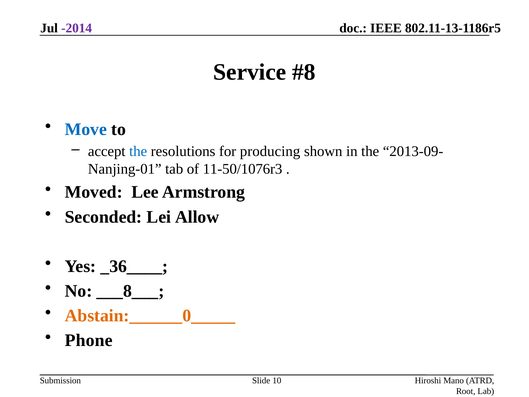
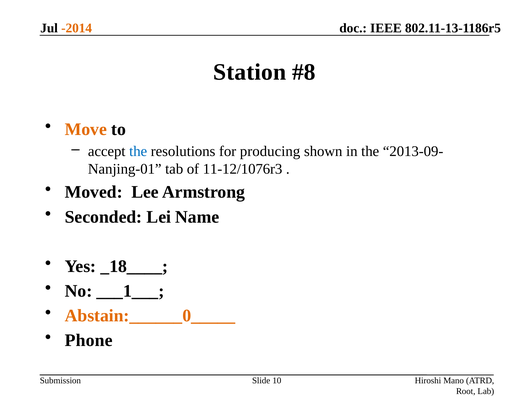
-2014 colour: purple -> orange (77, 28)
Service: Service -> Station (250, 72)
Move colour: blue -> orange (86, 129)
11-50/1076r3: 11-50/1076r3 -> 11-12/1076r3 (243, 169)
Allow: Allow -> Name (197, 217)
_36____: _36____ -> _18____ (134, 266)
___8___: ___8___ -> ___1___ (130, 291)
